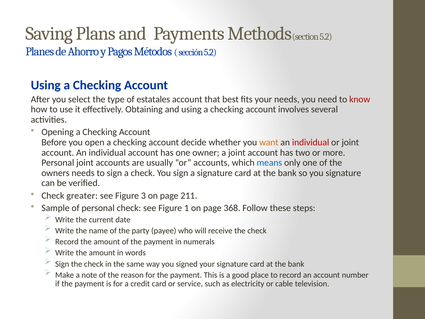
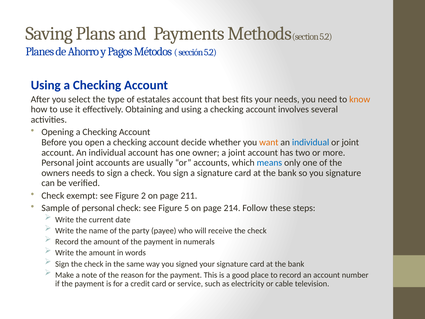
know colour: red -> orange (360, 99)
individual colour: red -> blue (311, 142)
greater: greater -> exempt (82, 196)
3: 3 -> 2 (143, 196)
1: 1 -> 5 (187, 208)
368: 368 -> 214 (232, 208)
